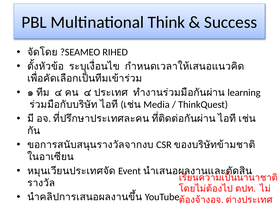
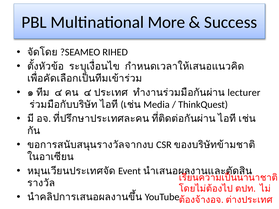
Think: Think -> More (166, 22)
learning: learning -> lecturer (244, 93)
